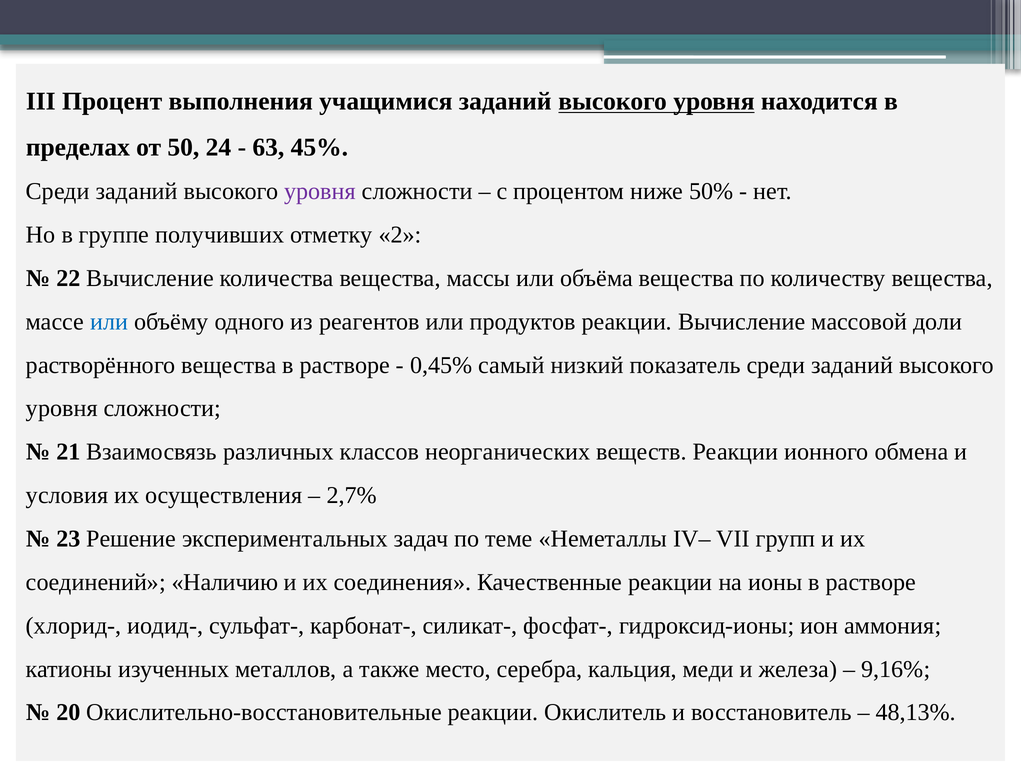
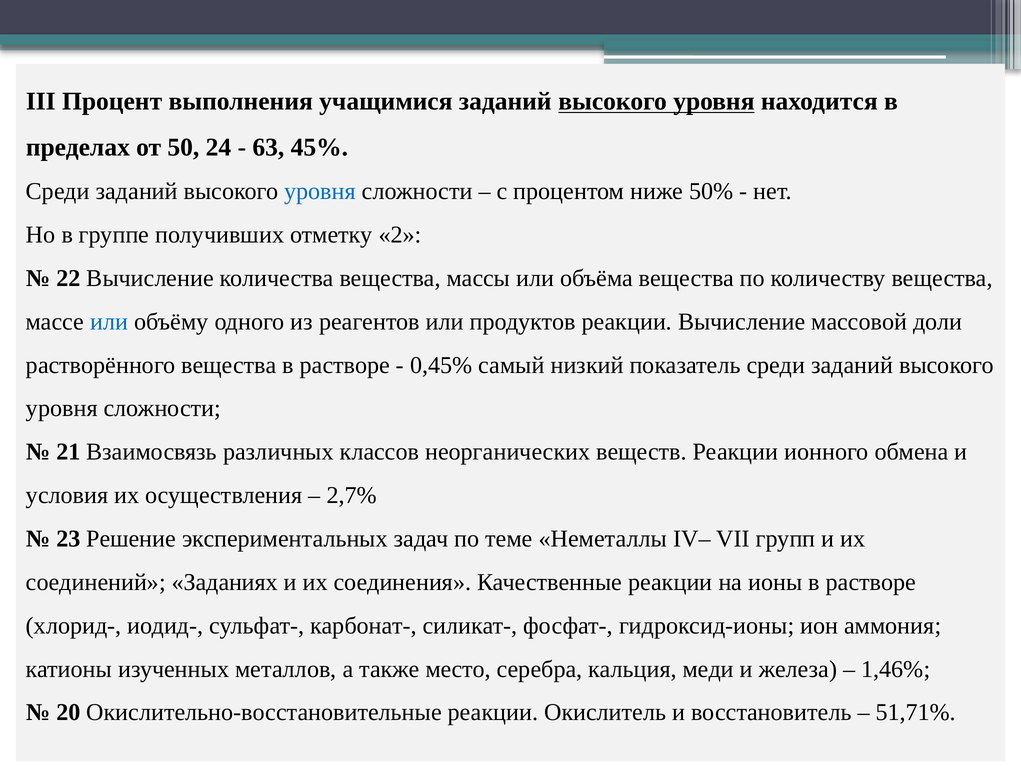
уровня colour: purple -> blue (320, 191)
Наличию: Наличию -> Заданиях (225, 582)
9,16%: 9,16% -> 1,46% (896, 669)
48,13%: 48,13% -> 51,71% (916, 712)
